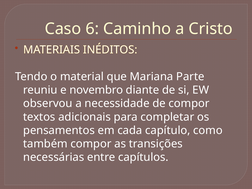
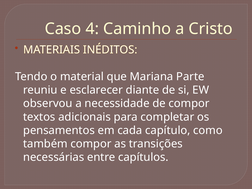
6: 6 -> 4 (92, 29)
novembro: novembro -> esclarecer (96, 90)
